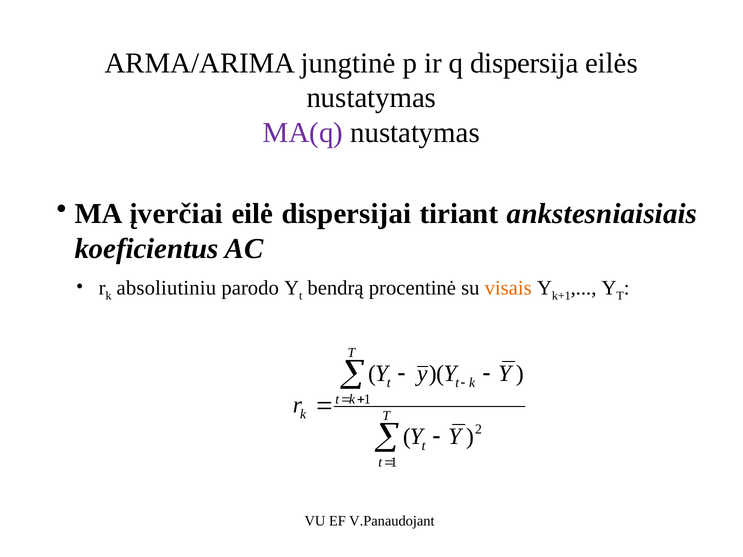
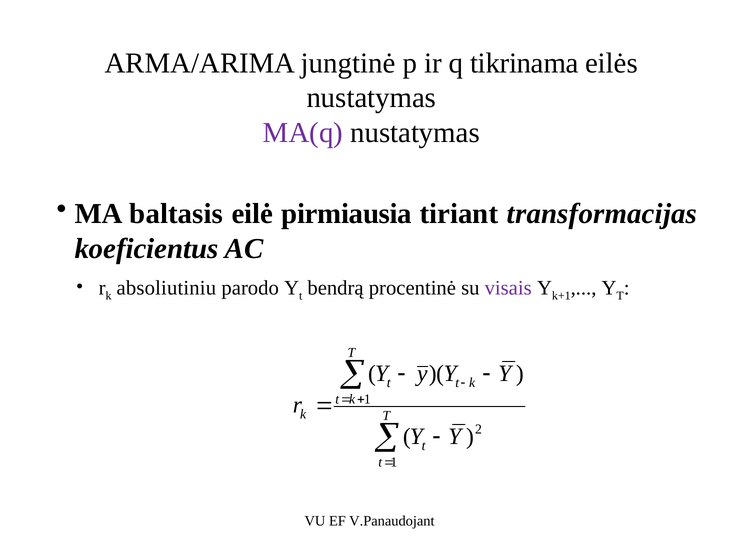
dispersija: dispersija -> tikrinama (524, 63)
įverčiai: įverčiai -> baltasis (176, 214)
dispersijai: dispersijai -> pirmiausia (347, 214)
ankstesniaisiais: ankstesniaisiais -> transformacijas (602, 214)
visais colour: orange -> purple (508, 288)
